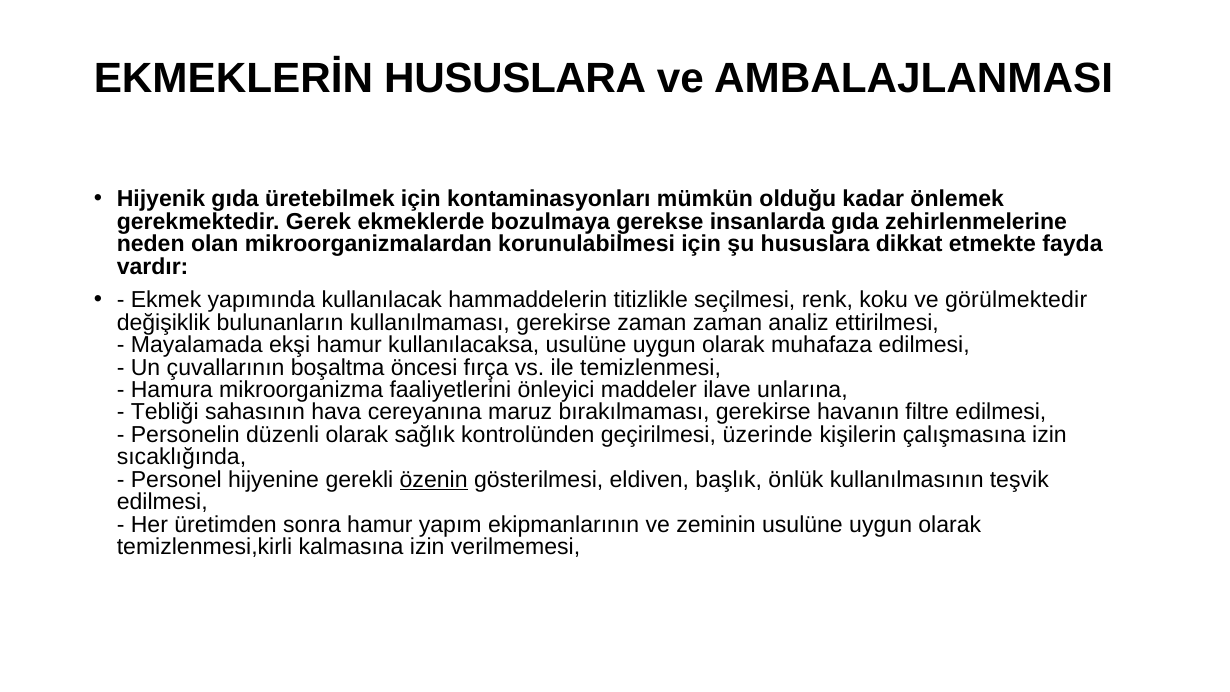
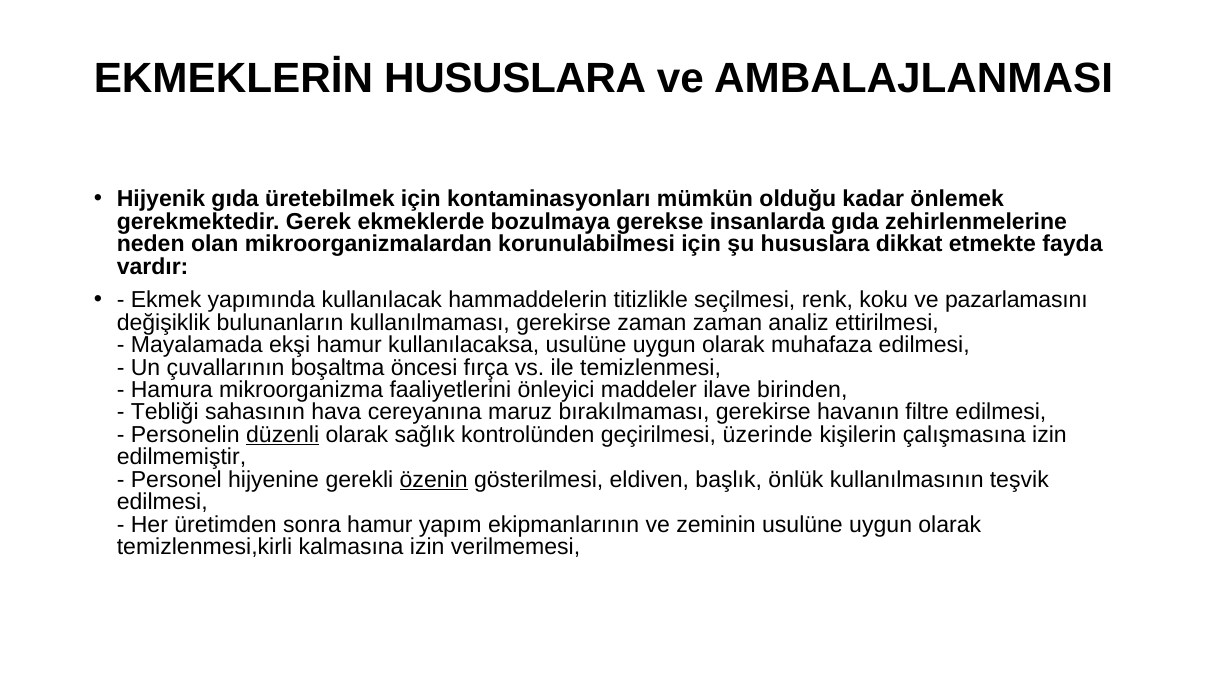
görülmektedir: görülmektedir -> pazarlamasını (1016, 300)
unlarına: unlarına -> birinden (802, 390)
düzenli underline: none -> present (283, 435)
sıcaklığında: sıcaklığında -> edilmemiştir (181, 457)
